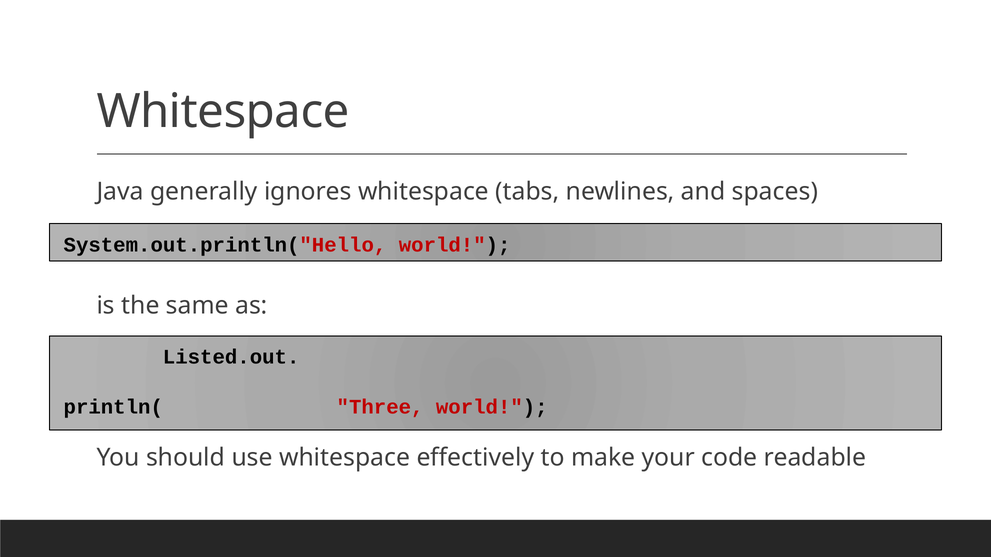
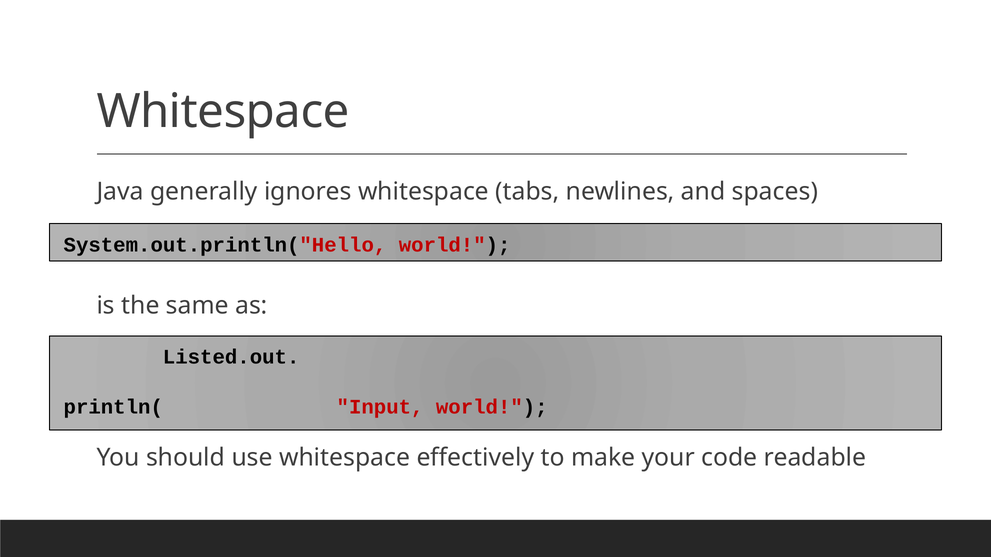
Three: Three -> Input (380, 407)
